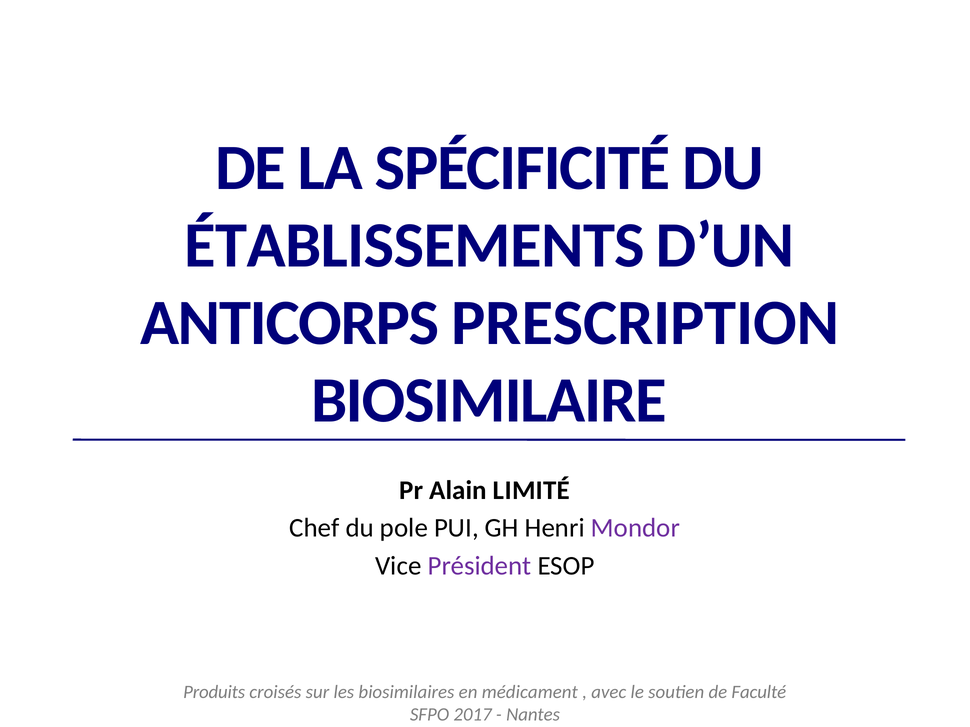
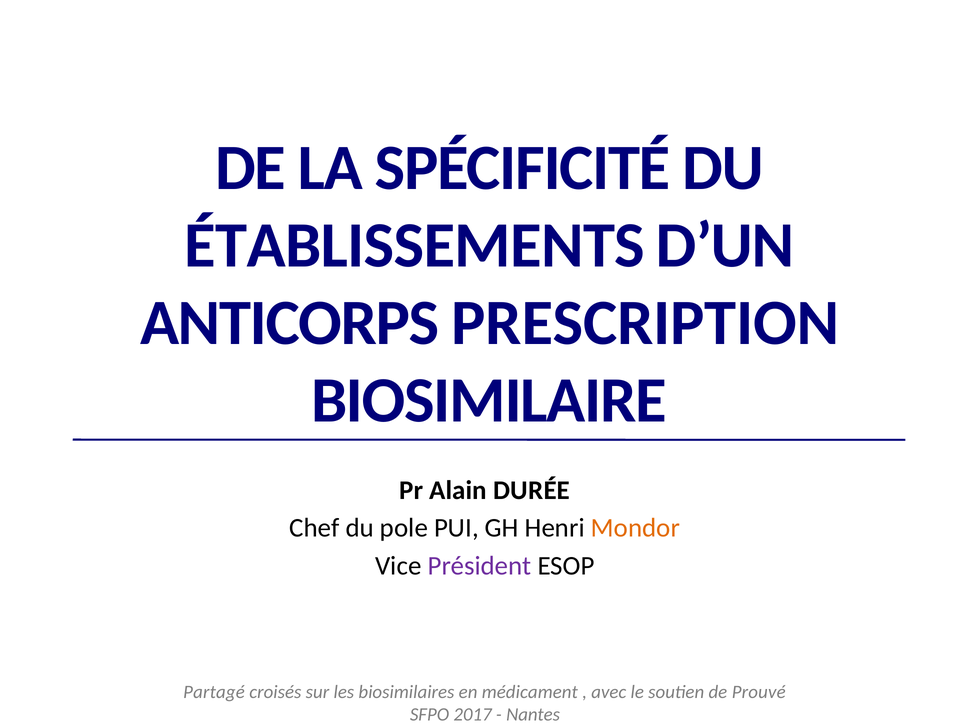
LIMITÉ: LIMITÉ -> DURÉE (532, 491)
Mondor colour: purple -> orange (635, 528)
Produits: Produits -> Partagé (214, 692)
Faculté: Faculté -> Prouvé (759, 692)
